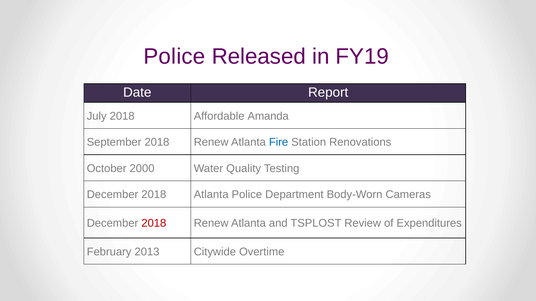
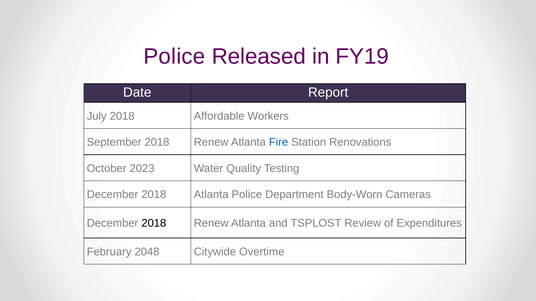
Amanda: Amanda -> Workers (268, 116)
2000: 2000 -> 2023 (142, 169)
2018 colour: red -> black (154, 224)
2013: 2013 -> 2048 (147, 252)
